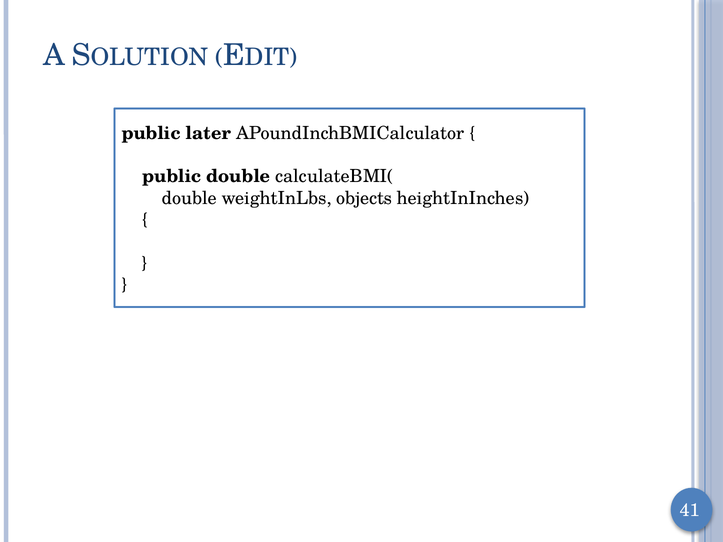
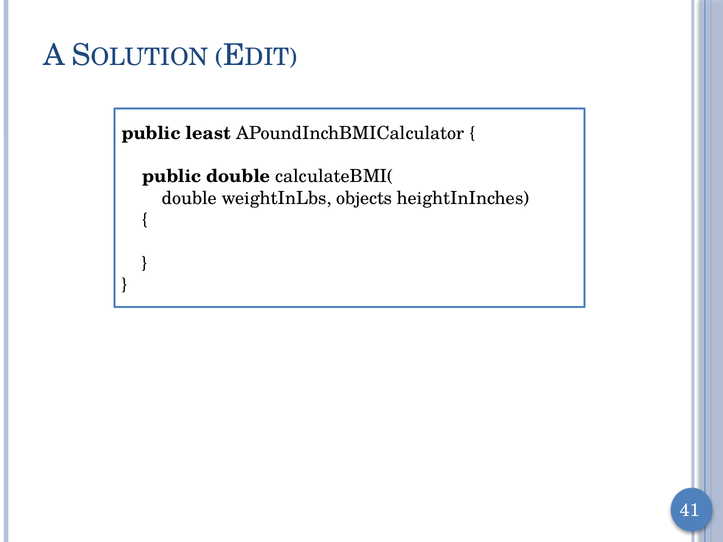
later: later -> least (208, 133)
